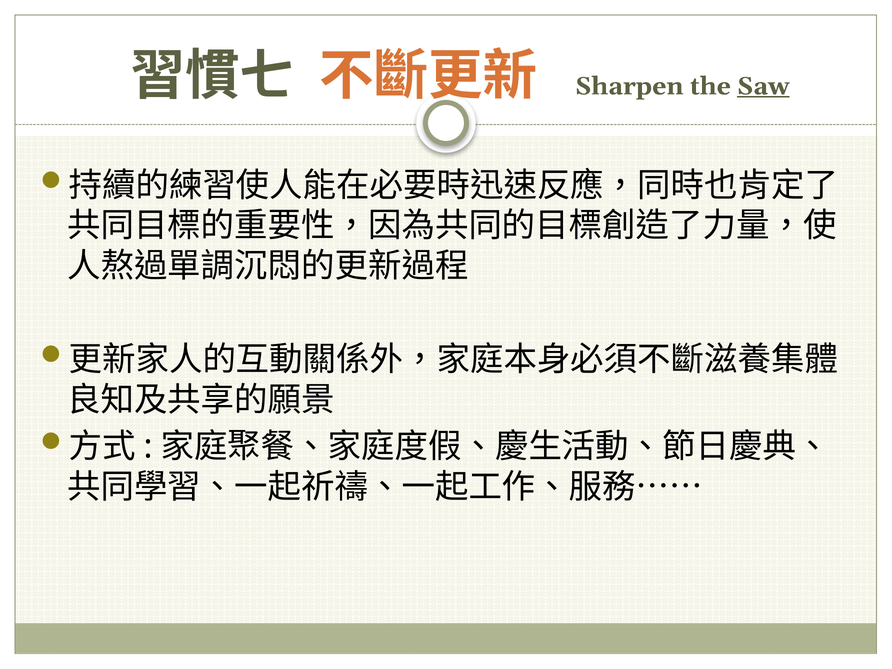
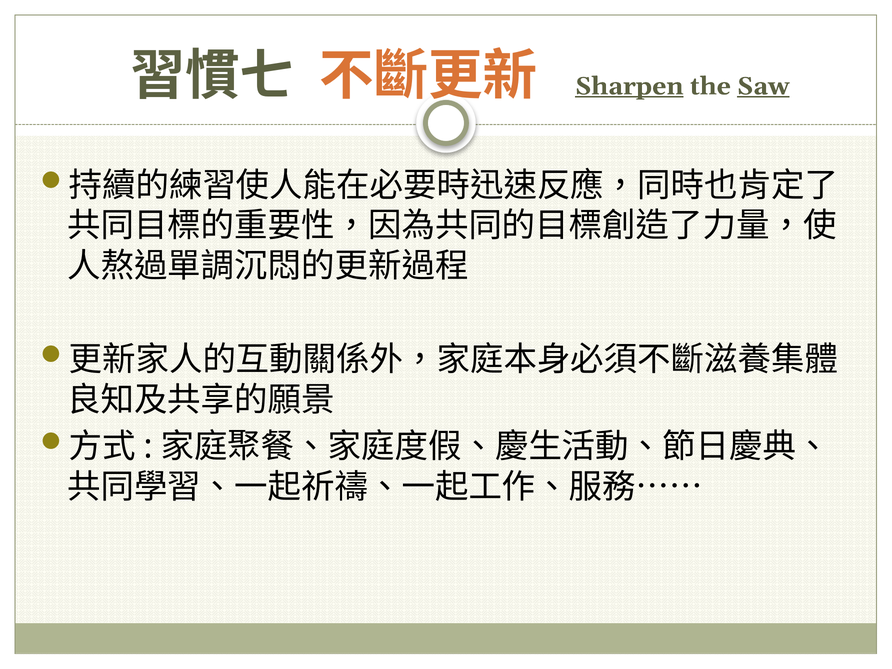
Sharpen underline: none -> present (629, 86)
